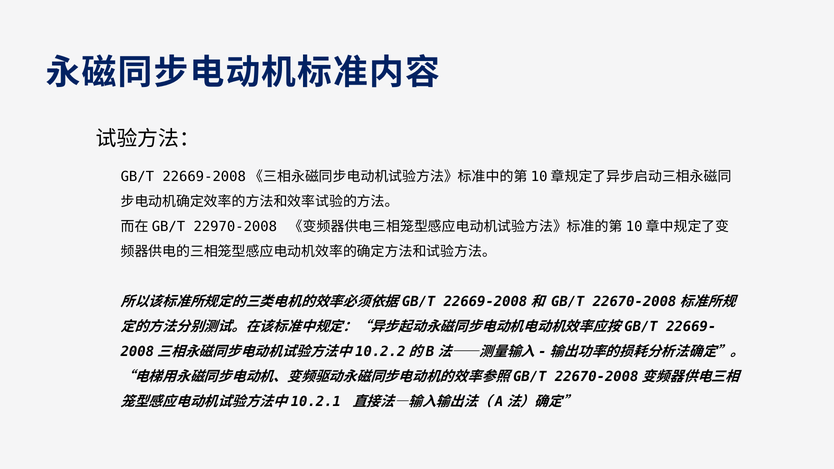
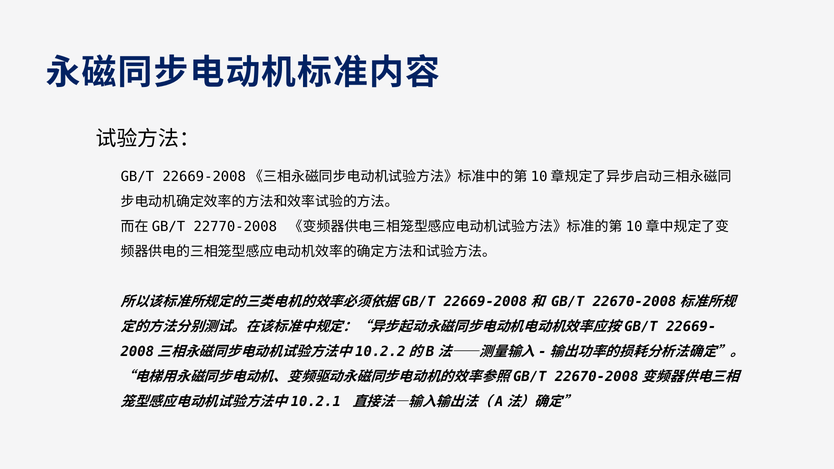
22970-2008: 22970-2008 -> 22770-2008 (235, 227)
